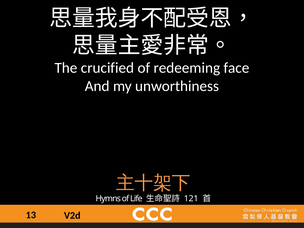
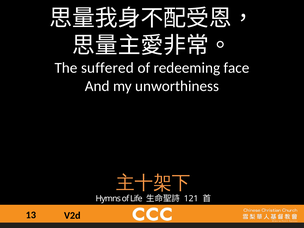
crucified: crucified -> suffered (107, 68)
